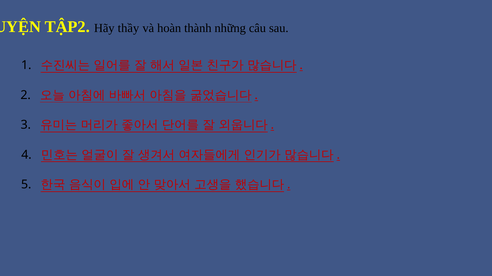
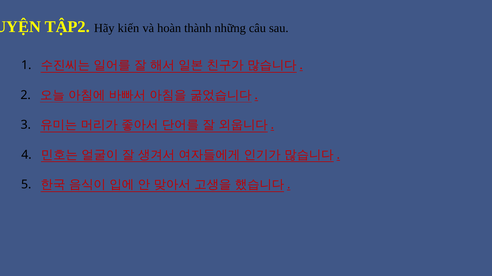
thầy: thầy -> kiến (128, 28)
